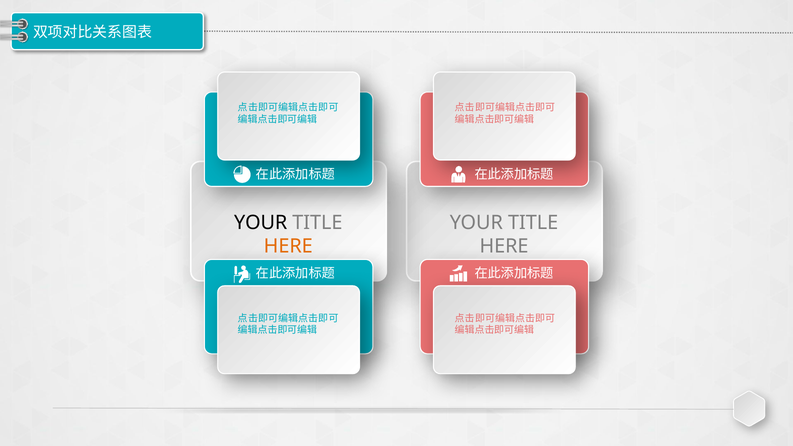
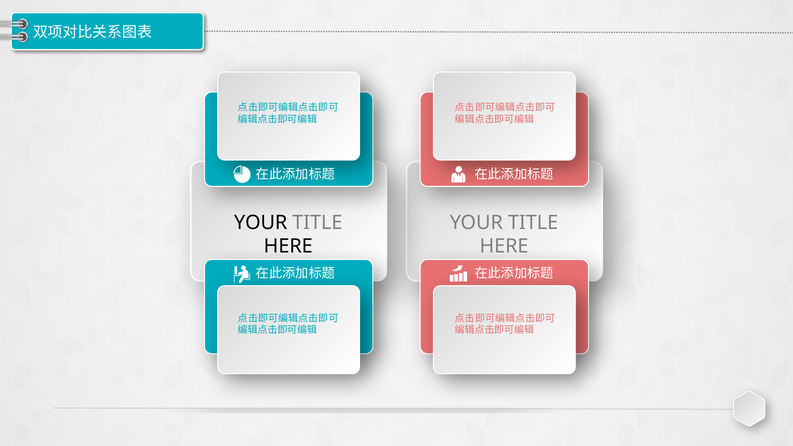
HERE colour: orange -> black (288, 246)
